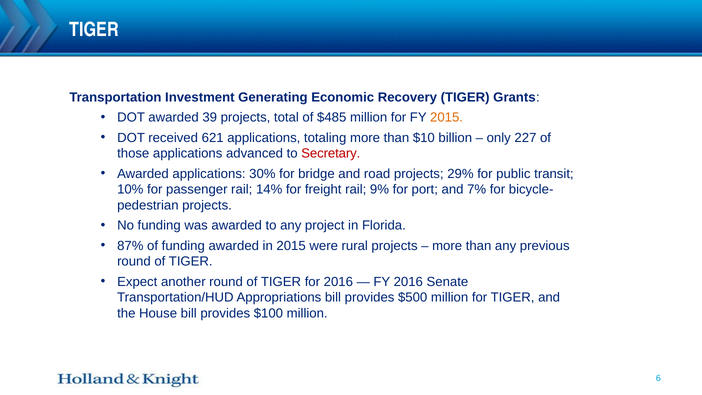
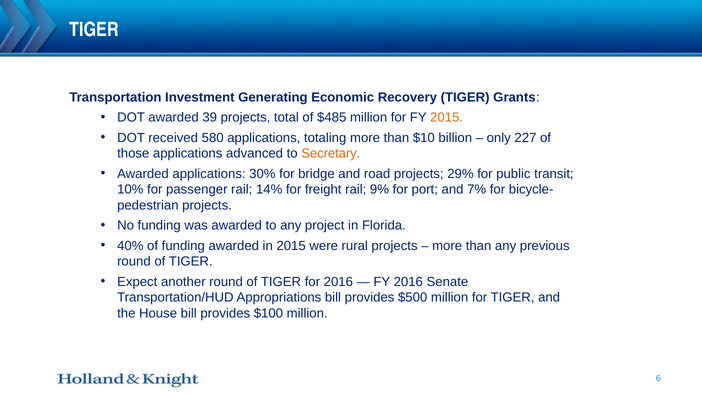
621: 621 -> 580 (213, 138)
Secretary colour: red -> orange (331, 154)
87%: 87% -> 40% (130, 246)
